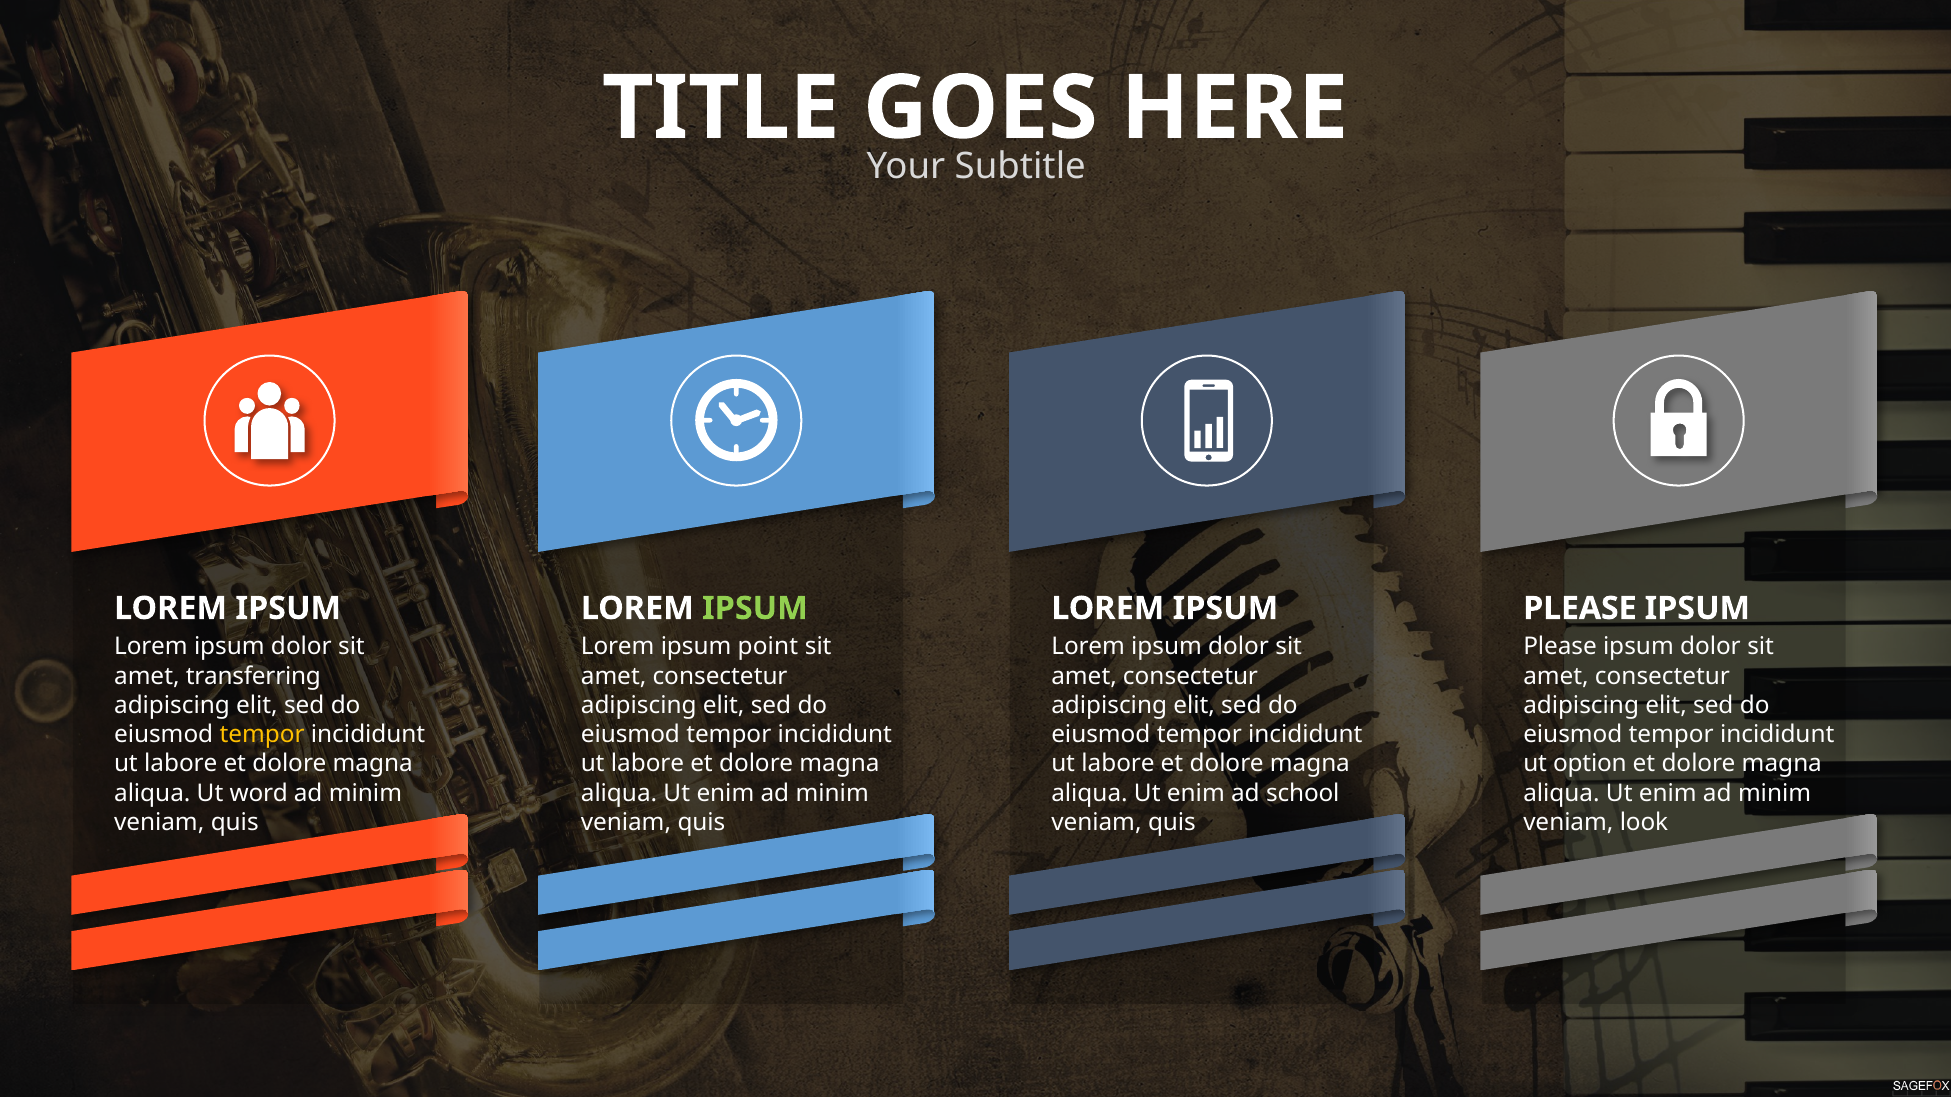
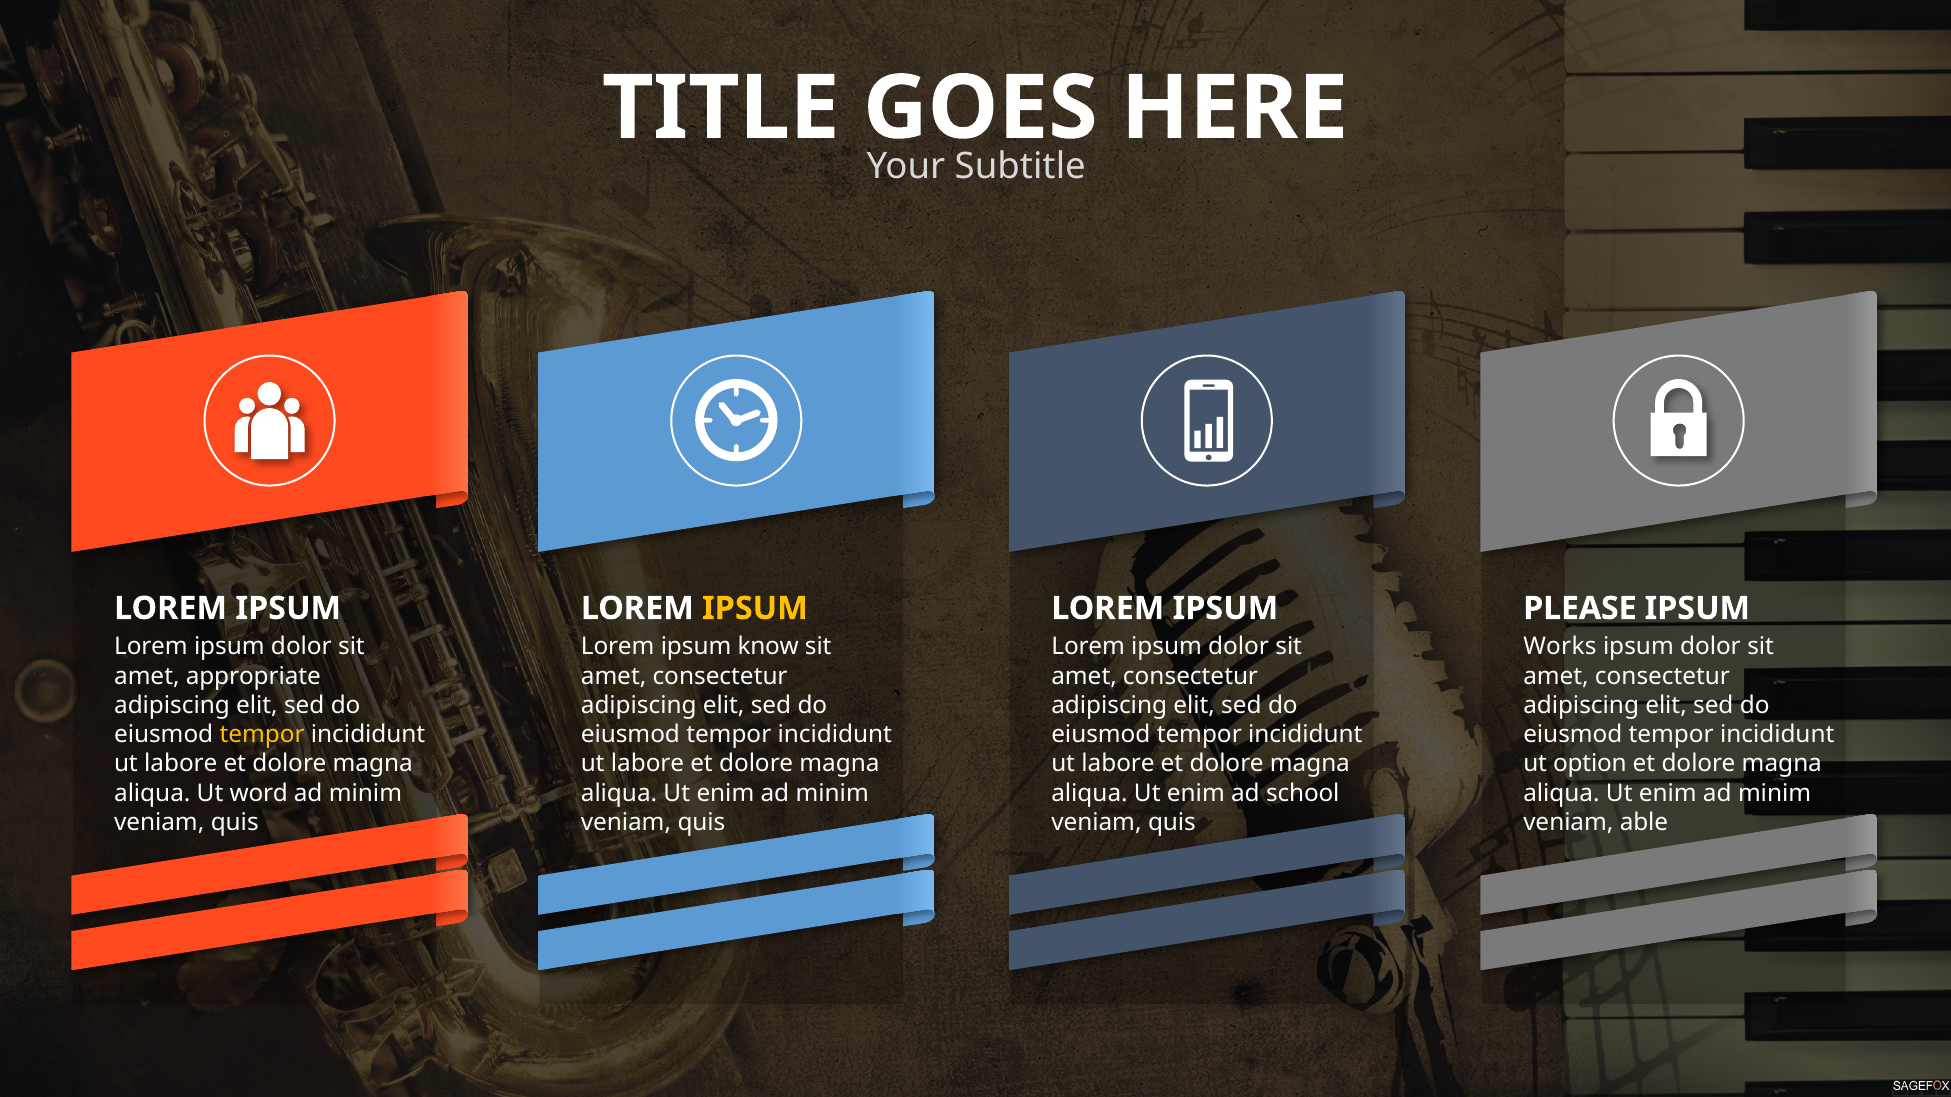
IPSUM colour: light green -> yellow (755, 609)
point: point -> know (768, 647)
Please: Please -> Works (1560, 647)
transferring: transferring -> appropriate (253, 676)
look: look -> able (1644, 823)
